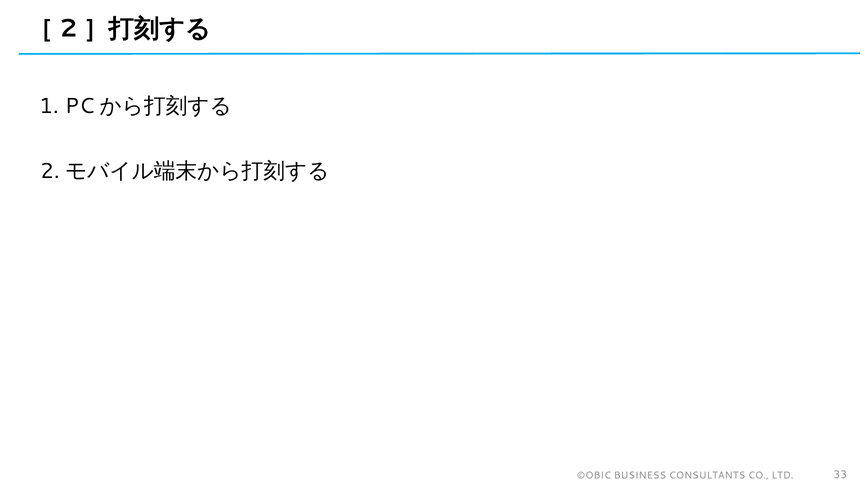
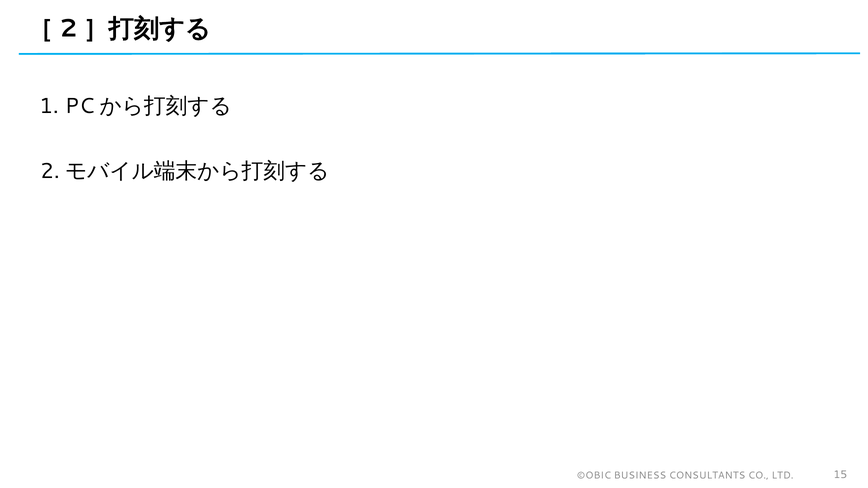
33: 33 -> 15 (840, 475)
